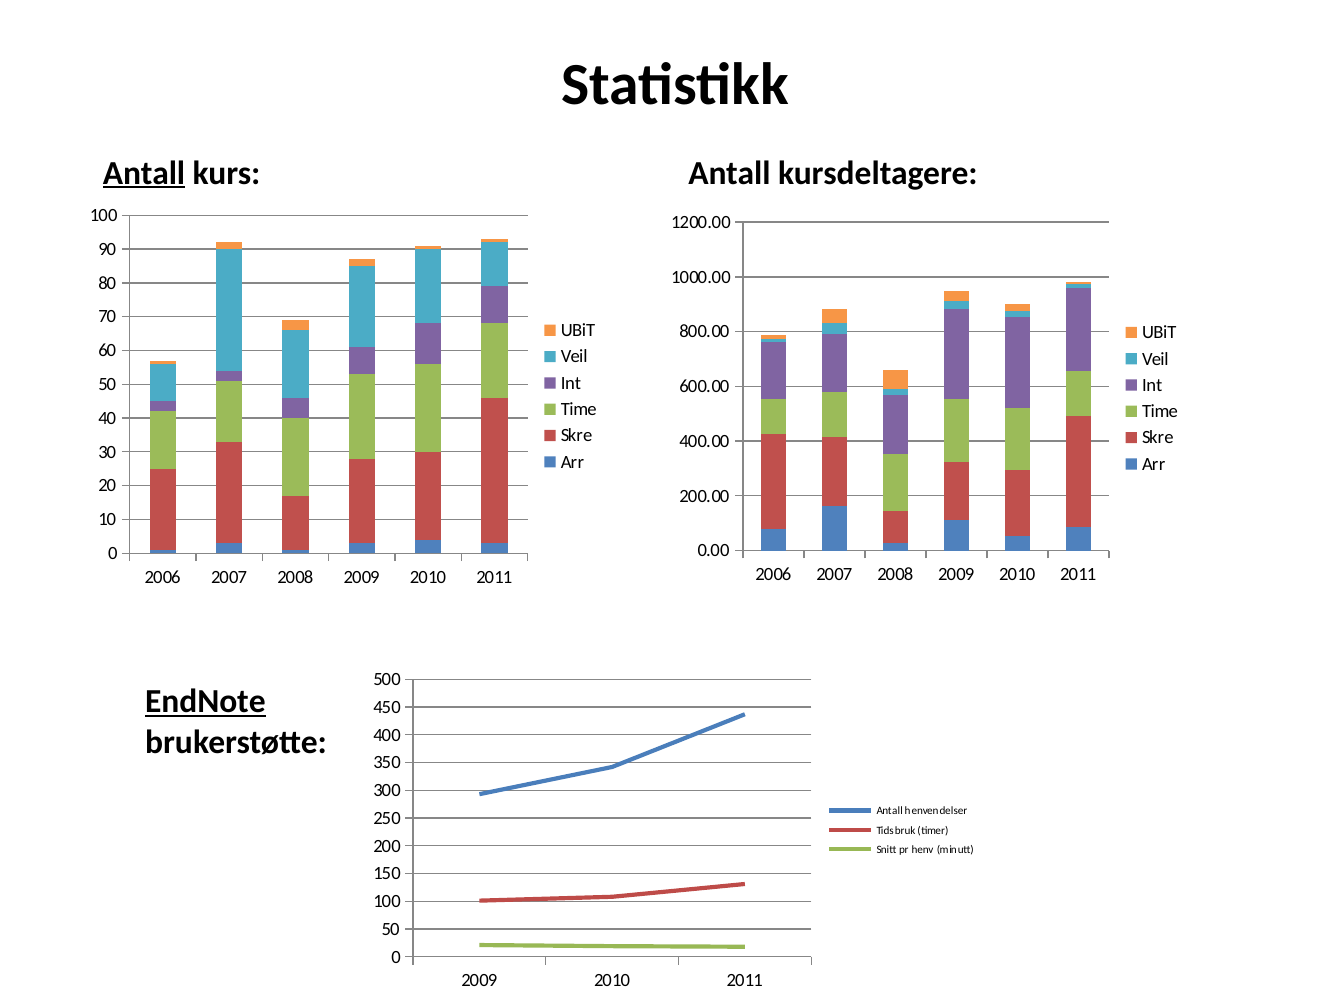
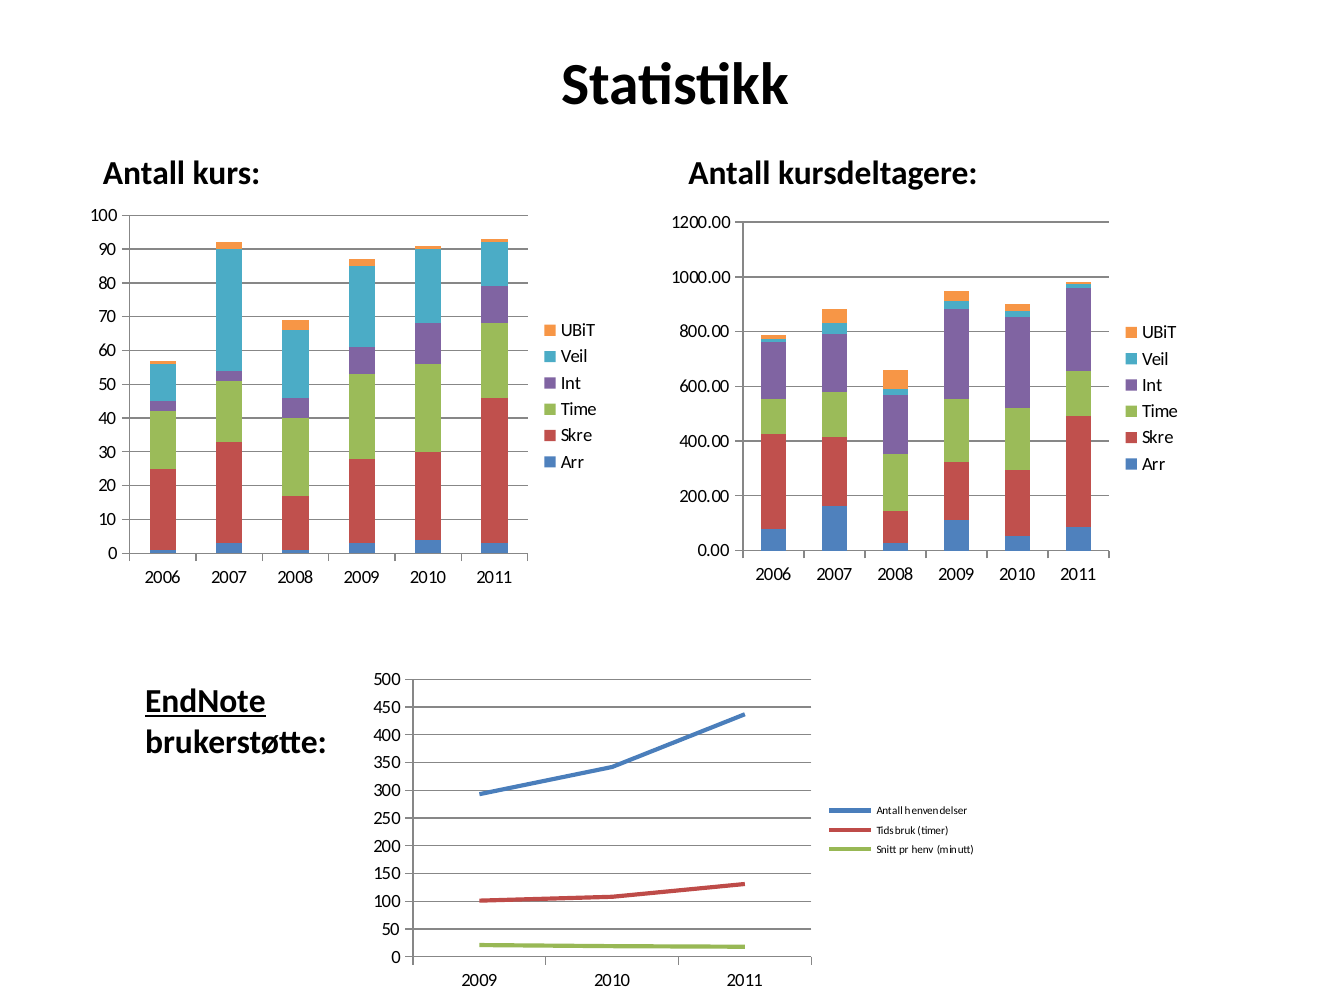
Antall underline: present -> none (144, 173)
